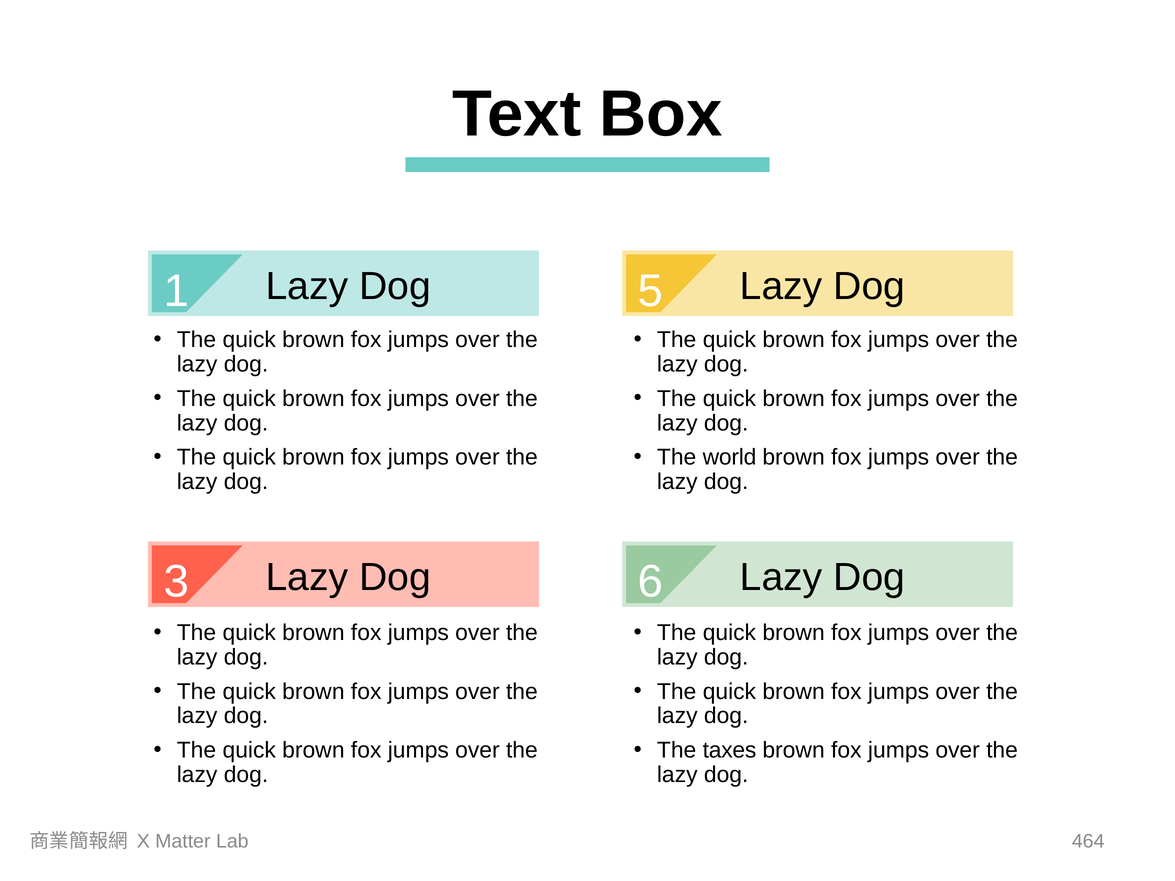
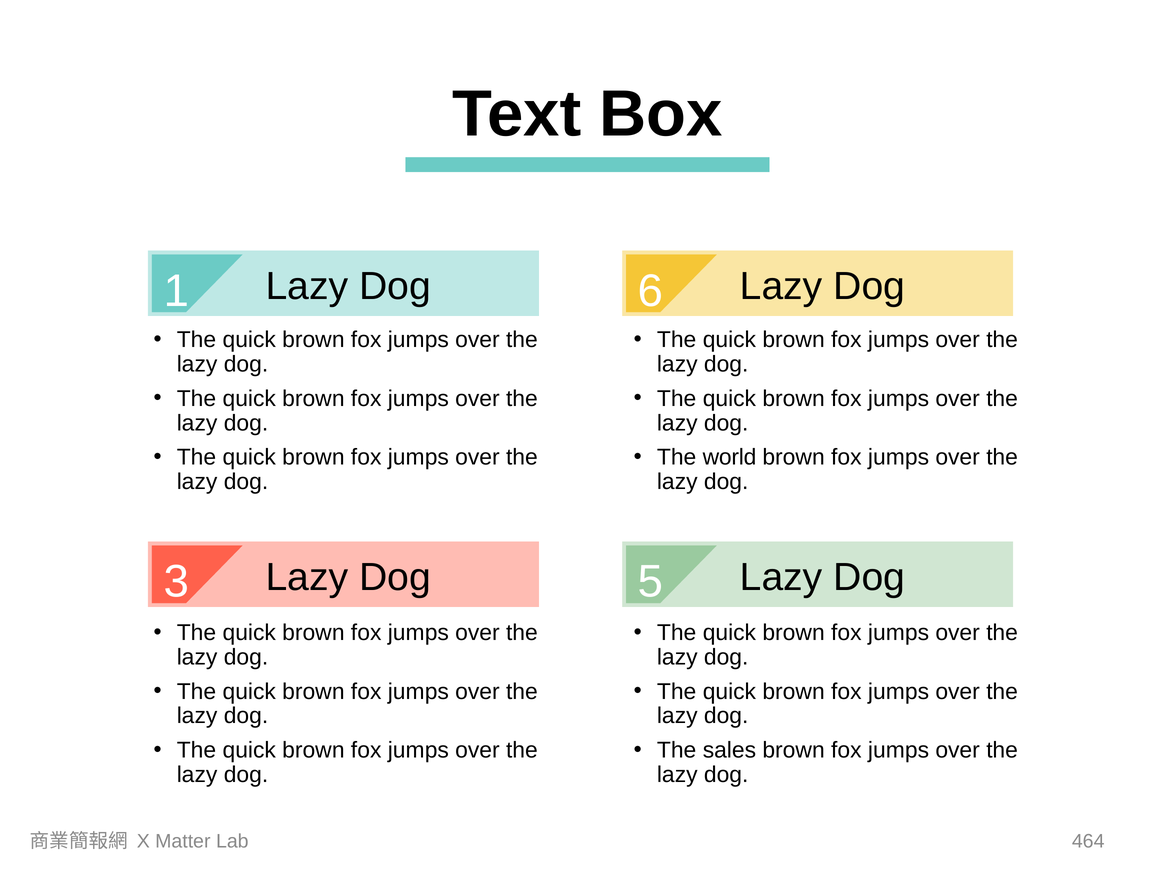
5: 5 -> 6 (650, 291)
6: 6 -> 5 (650, 582)
taxes: taxes -> sales (729, 750)
